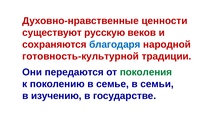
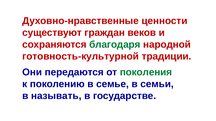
русскую: русскую -> граждан (105, 33)
благодаря colour: blue -> green (115, 45)
изучению: изучению -> называть (56, 96)
